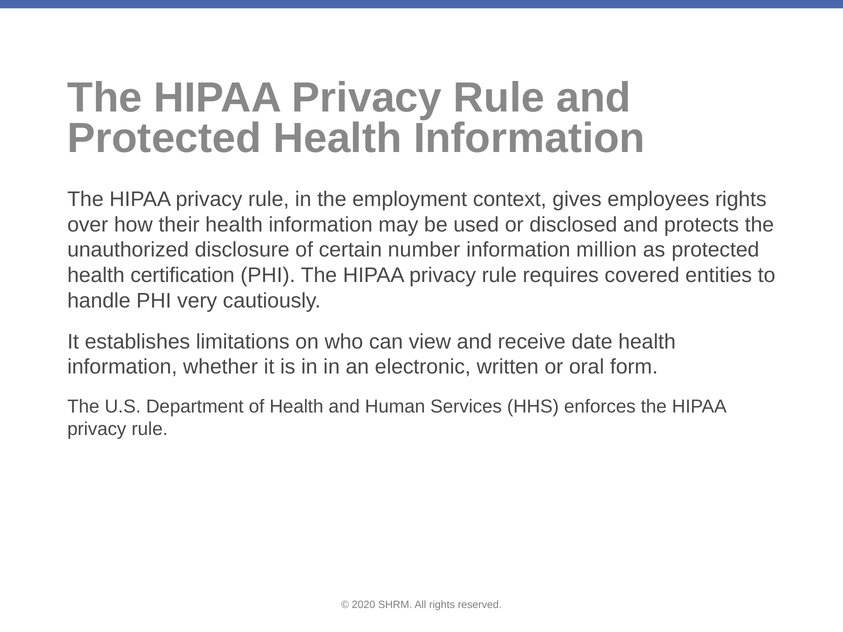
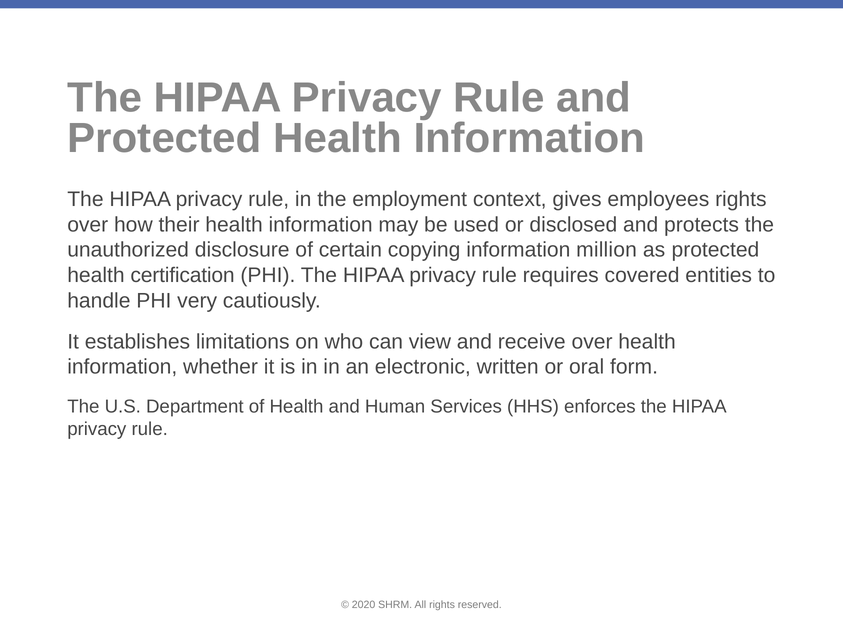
number: number -> copying (424, 250)
receive date: date -> over (592, 342)
